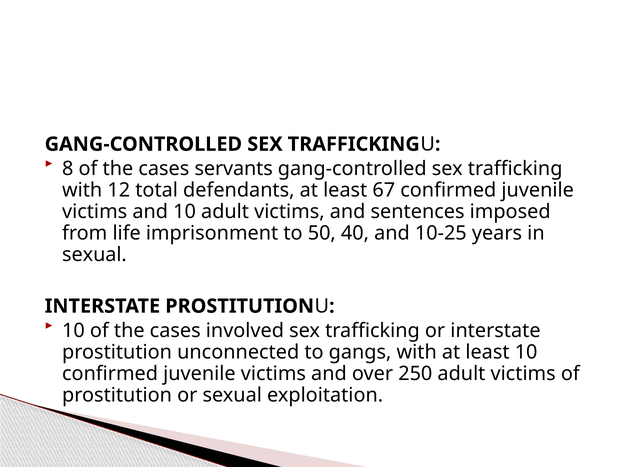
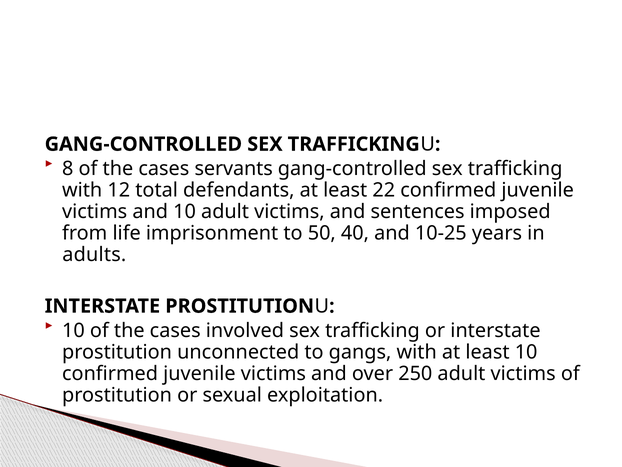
67: 67 -> 22 (384, 190)
sexual: sexual -> adults (94, 254)
